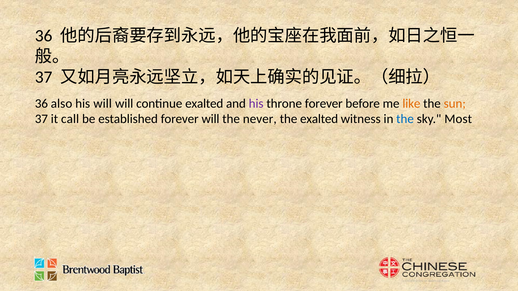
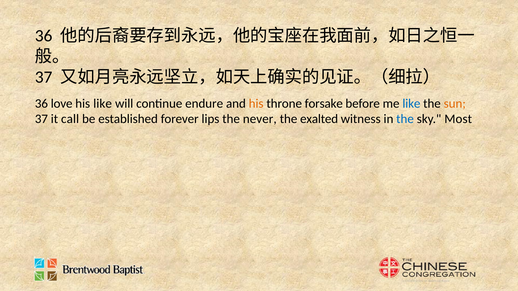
also: also -> love (62, 104)
his will: will -> like (103, 104)
continue exalted: exalted -> endure (204, 104)
his colour: purple -> orange (256, 104)
throne forever: forever -> forsake (324, 104)
like colour: orange -> blue (411, 104)
forever will: will -> lips (210, 119)
